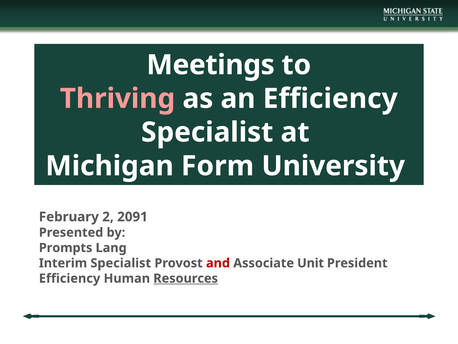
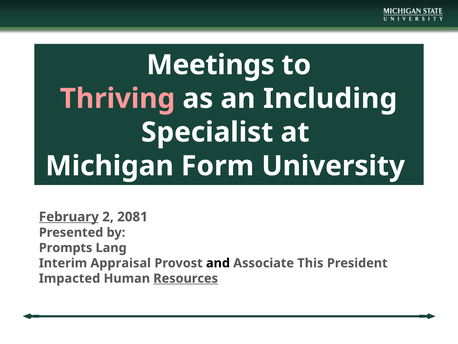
an Efficiency: Efficiency -> Including (330, 99)
February underline: none -> present (69, 217)
2091: 2091 -> 2081 (132, 217)
Interim Specialist: Specialist -> Appraisal (121, 263)
and colour: red -> black (218, 263)
Unit: Unit -> This (310, 263)
Efficiency: Efficiency -> Impacted (70, 278)
